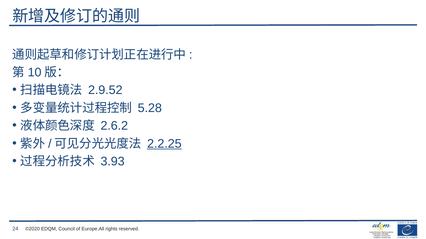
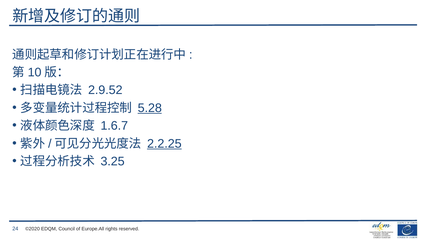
5.28 underline: none -> present (150, 108)
2.6.2: 2.6.2 -> 1.6.7 (114, 126)
3.93: 3.93 -> 3.25 (113, 162)
